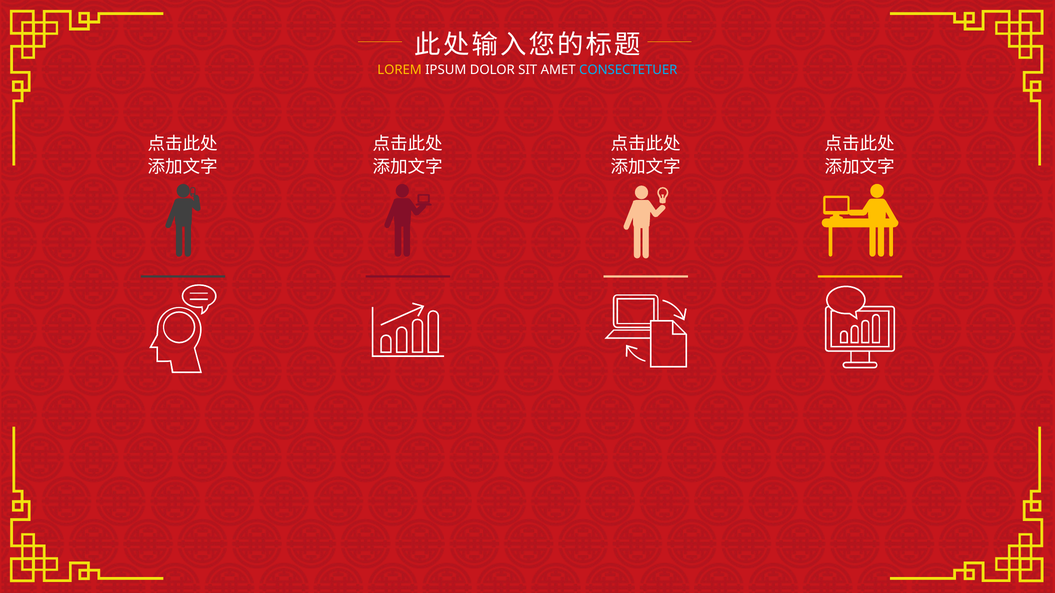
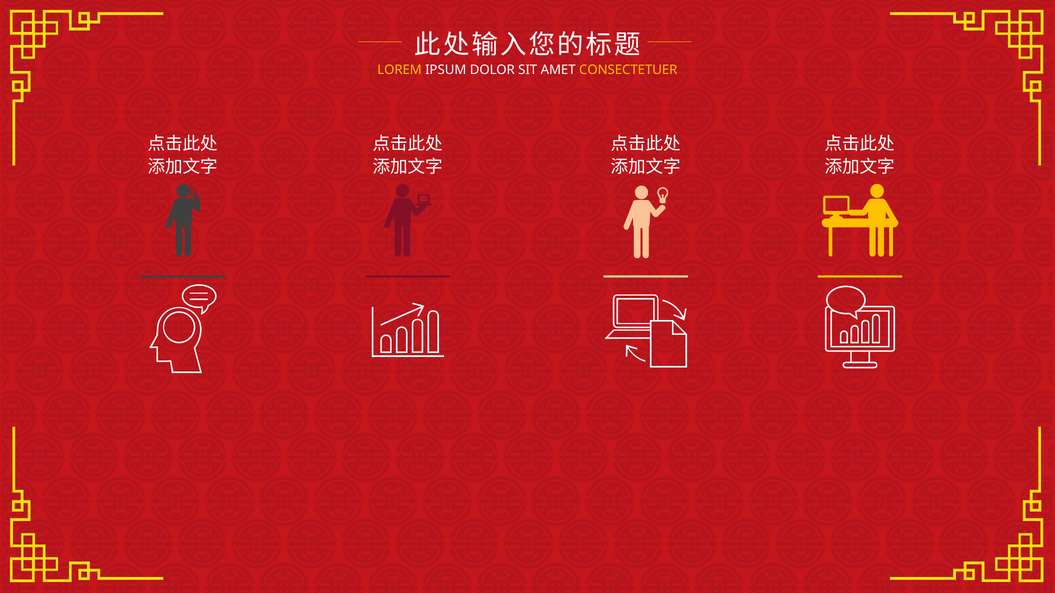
CONSECTETUER colour: light blue -> yellow (628, 70)
